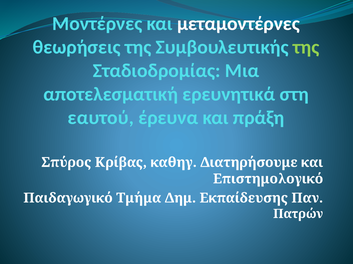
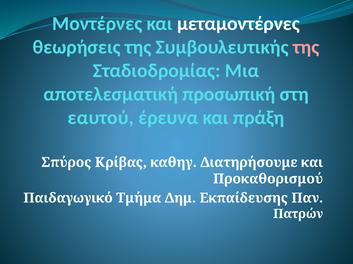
της colour: light green -> pink (306, 47)
ερευνητικά: ερευνητικά -> προσωπική (229, 94)
Επιστημολογικό: Επιστημολογικό -> Προκαθορισμού (268, 179)
